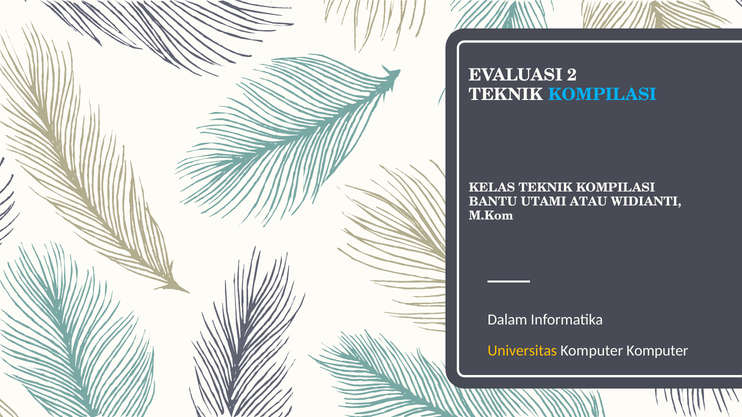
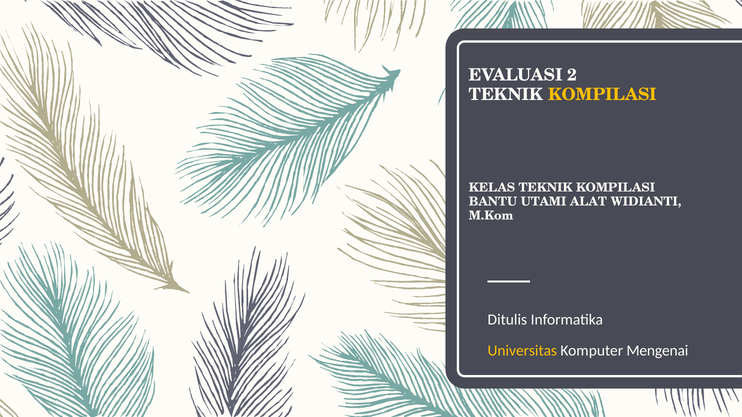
KOMPILASI colour: light blue -> yellow (602, 95)
ATAU: ATAU -> ALAT (588, 202)
Dalam: Dalam -> Ditulis (507, 320)
Komputer Komputer: Komputer -> Mengenai (657, 351)
